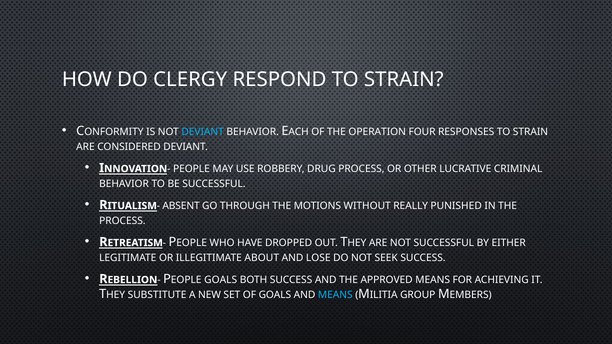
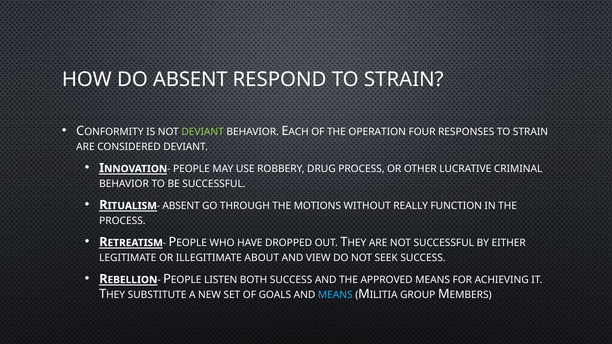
DO CLERGY: CLERGY -> ABSENT (190, 80)
DEVIANT colour: light blue -> light green (203, 132)
PUNISHED: PUNISHED -> FUNCTION (456, 206)
LOSE: LOSE -> VIEW (318, 258)
GOALS: GOALS -> LISTEN (221, 280)
